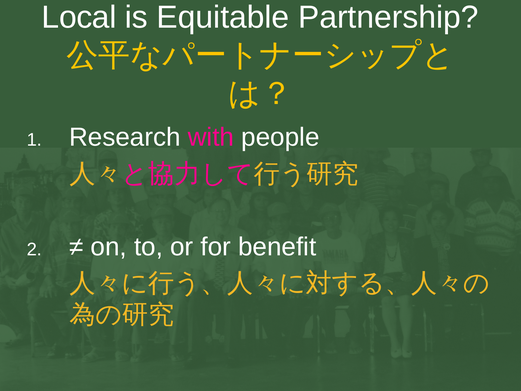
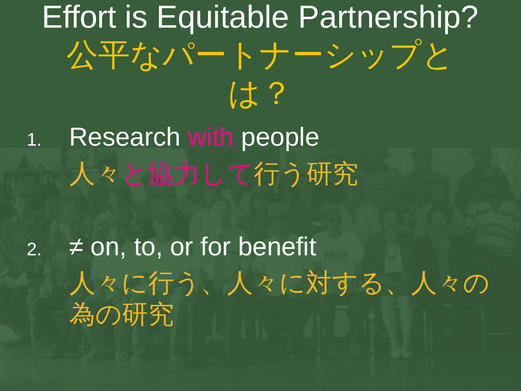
Local: Local -> Effort (79, 17)
